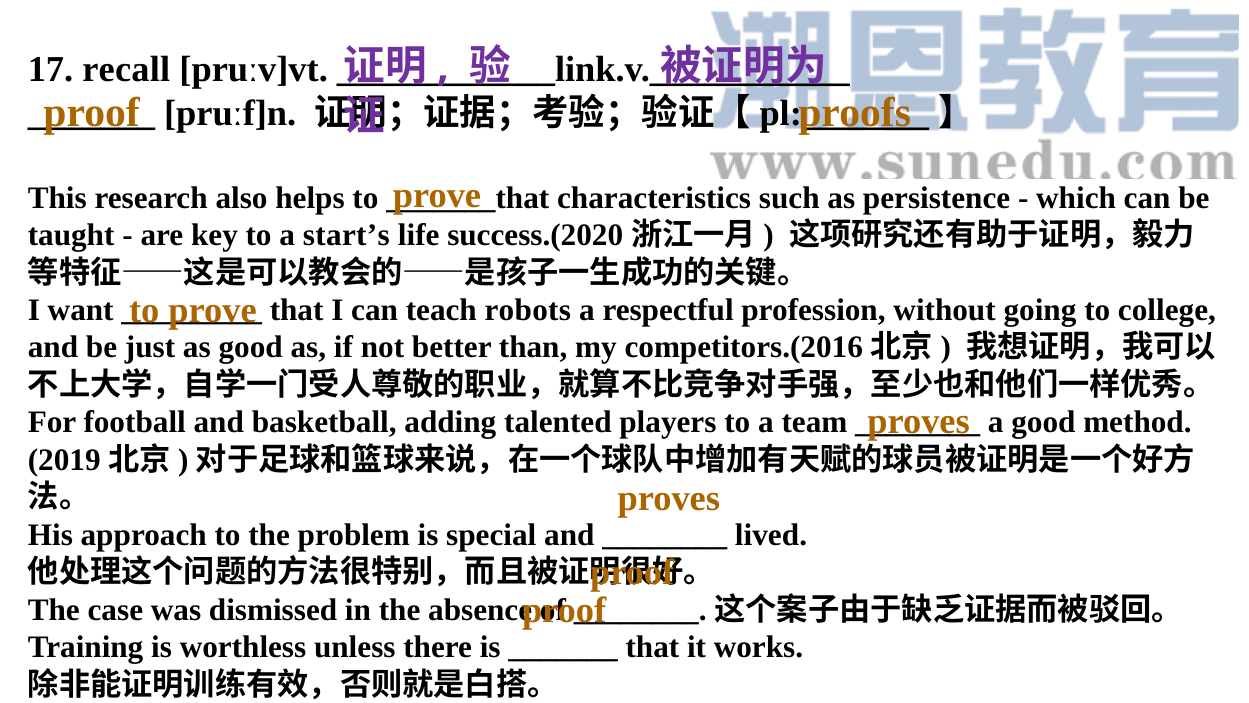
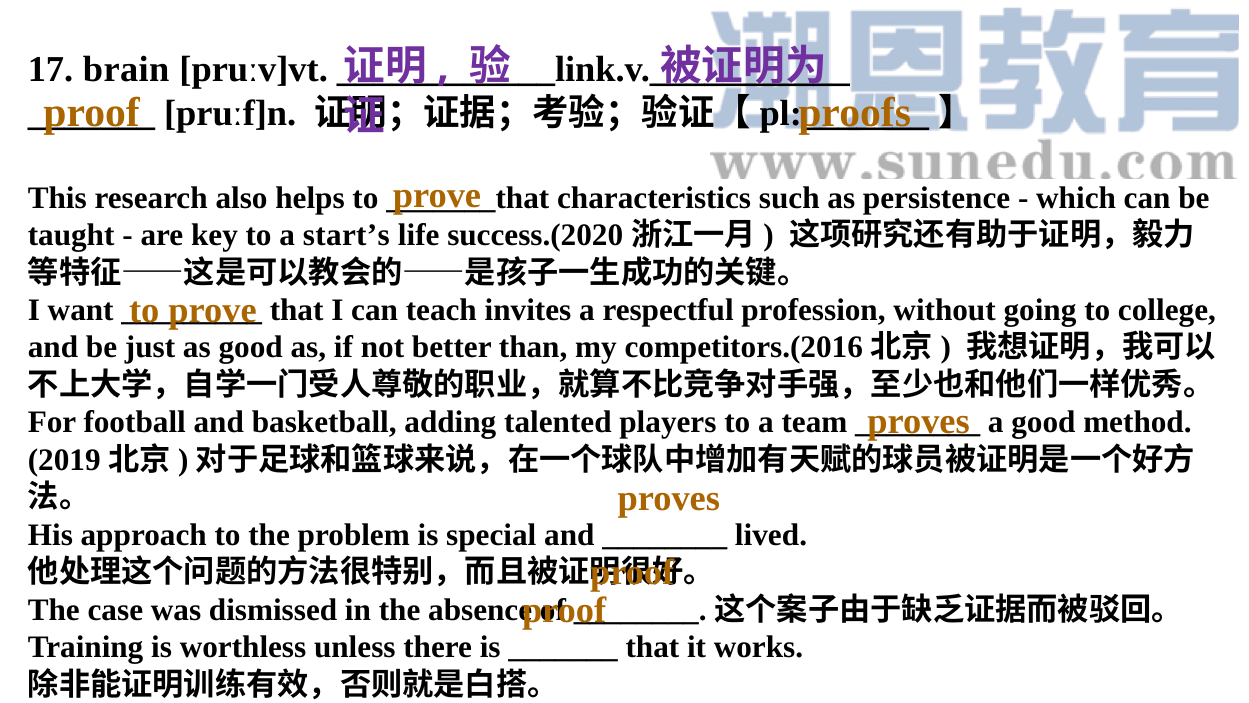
recall: recall -> brain (126, 70)
robots: robots -> invites (528, 310)
